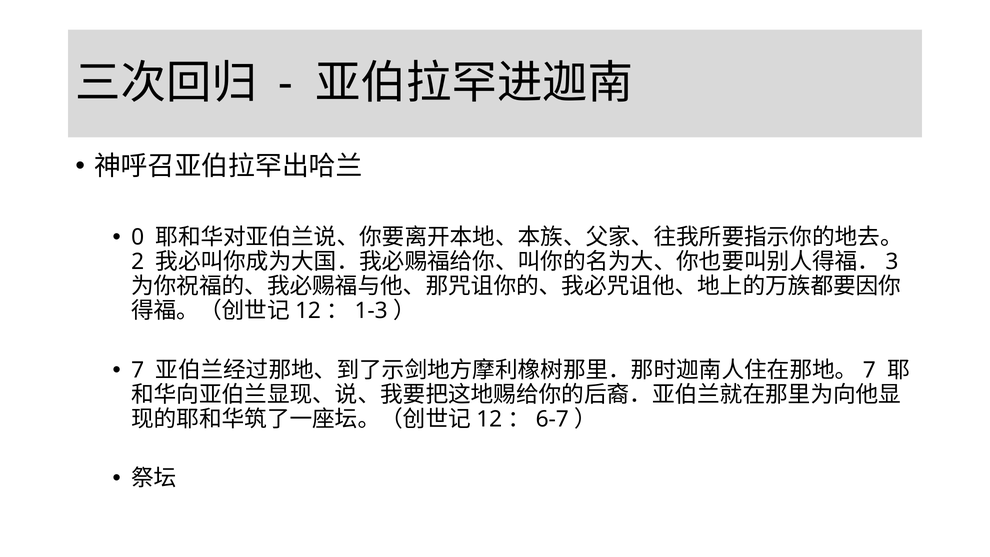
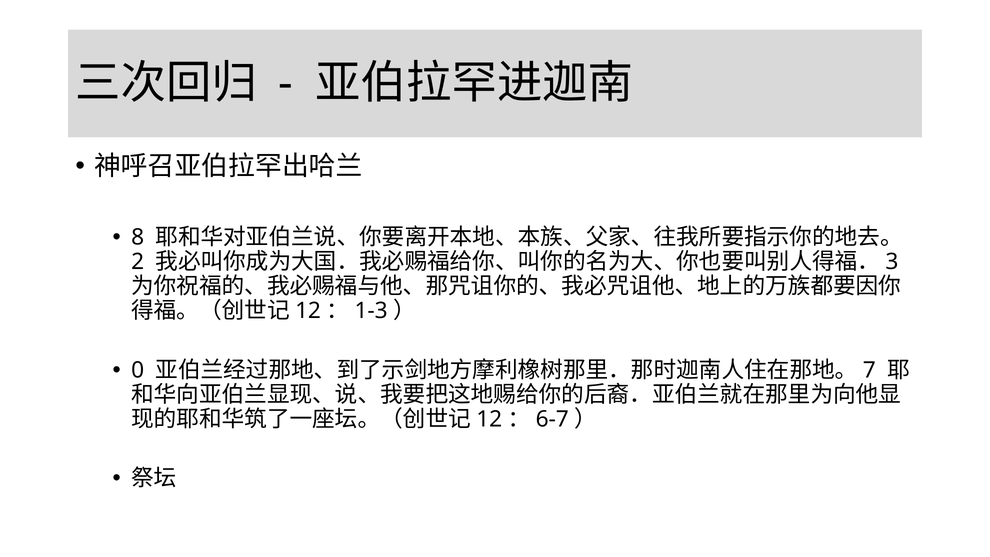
0: 0 -> 8 (138, 237)
7: 7 -> 0 (138, 370)
